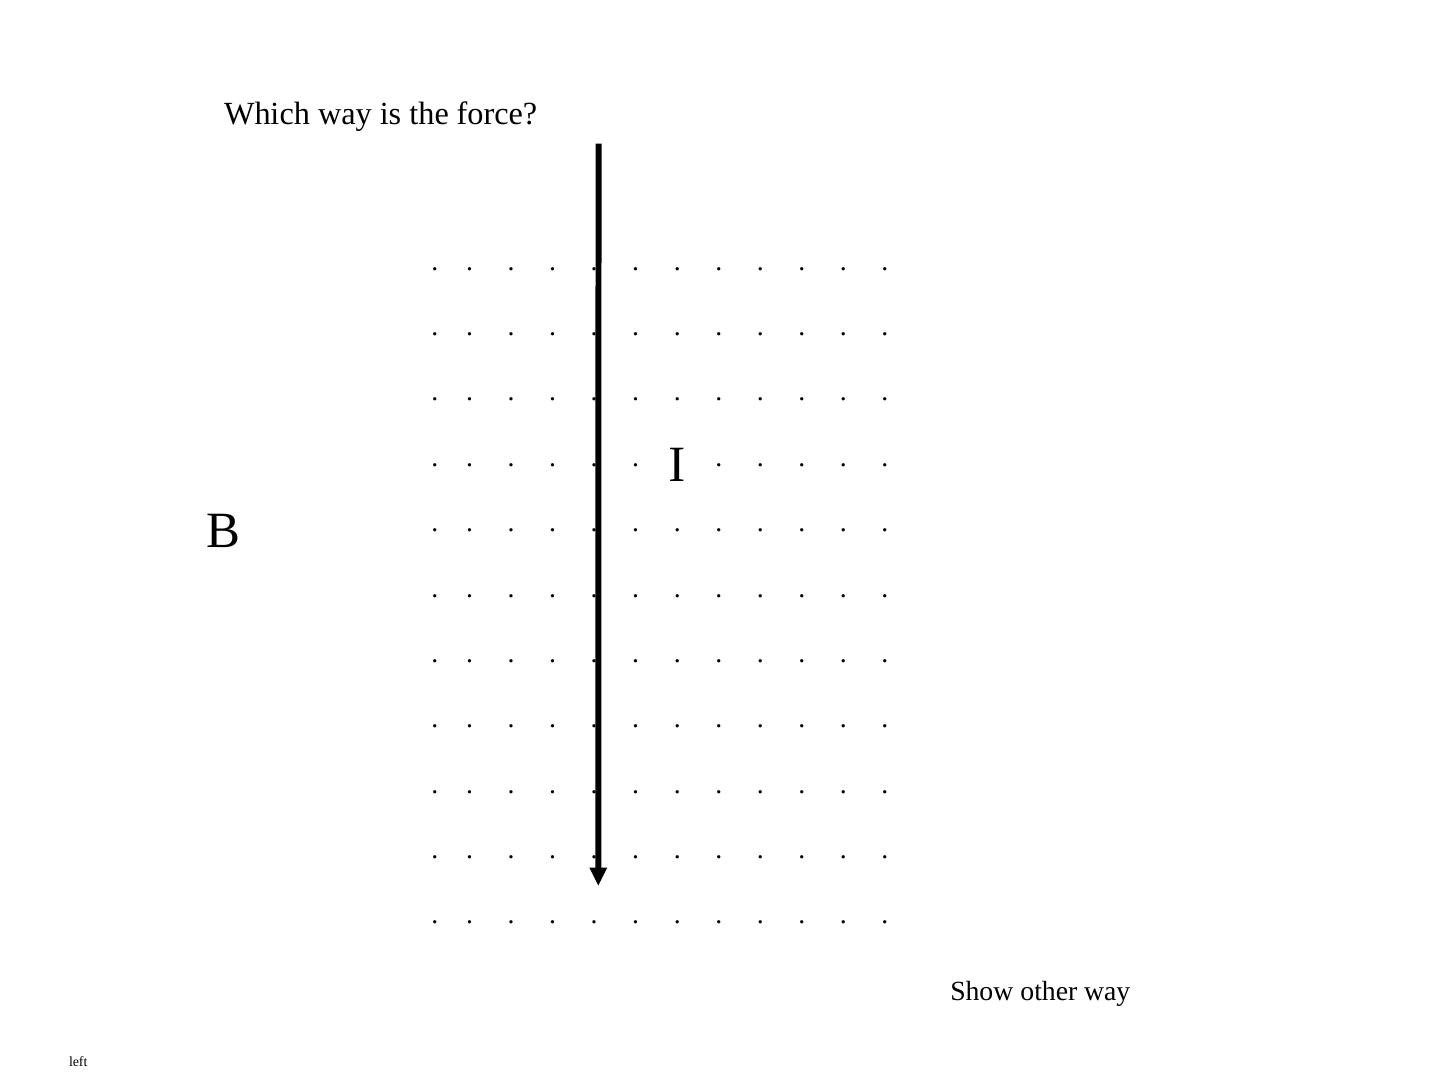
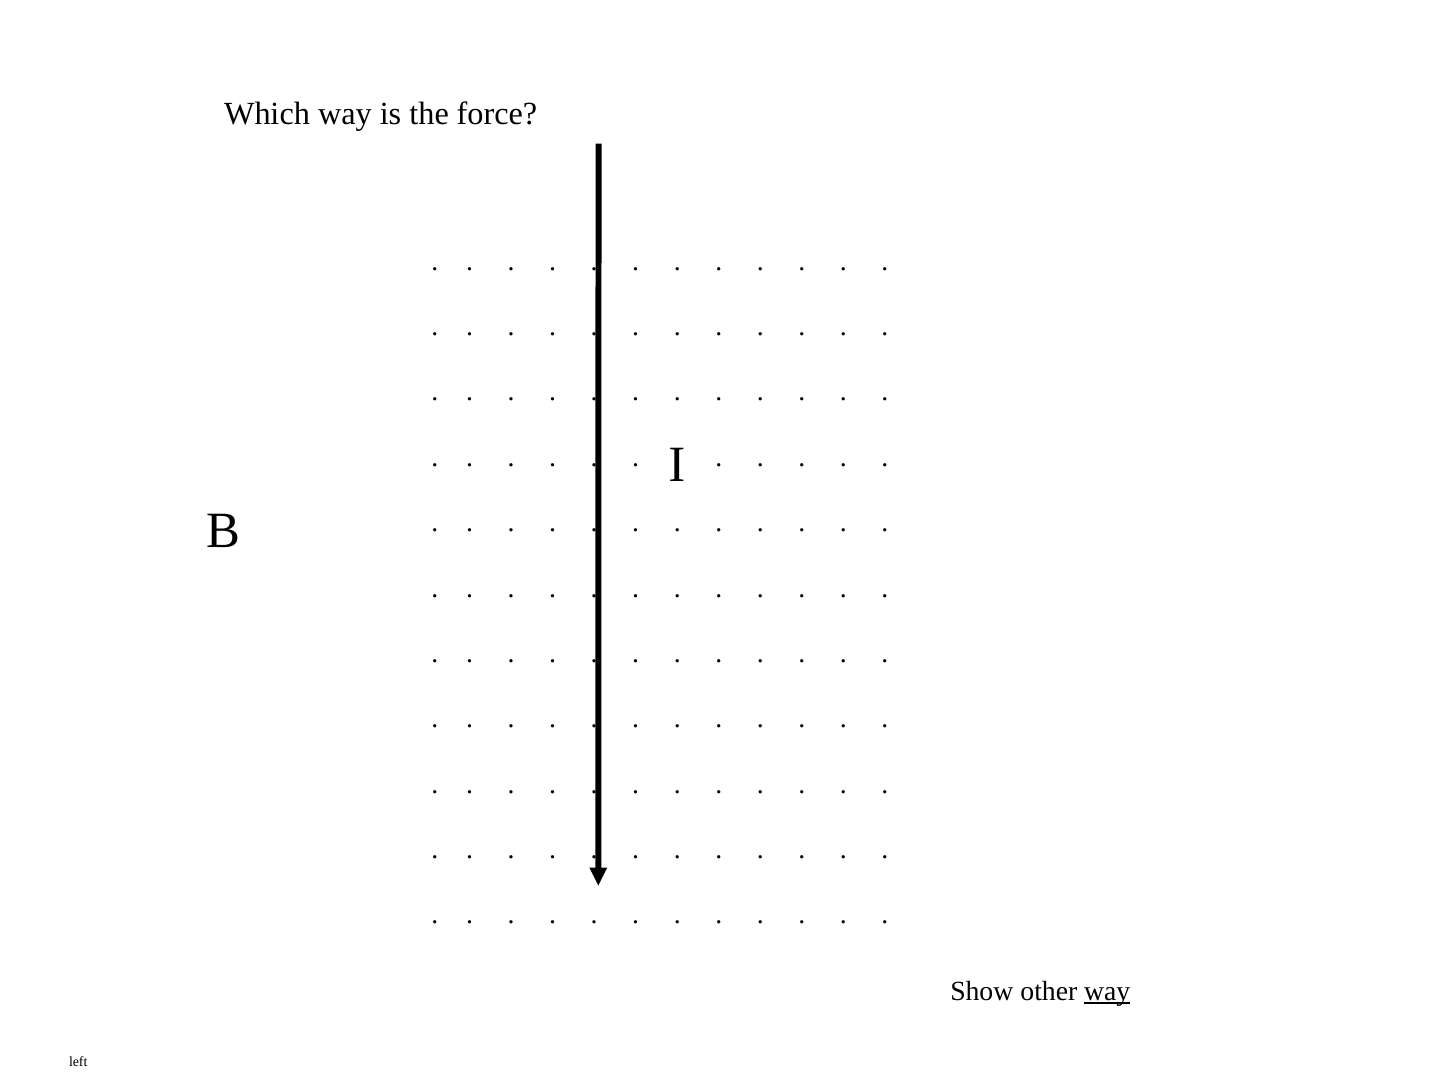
way underline: none -> present (1107, 991)
